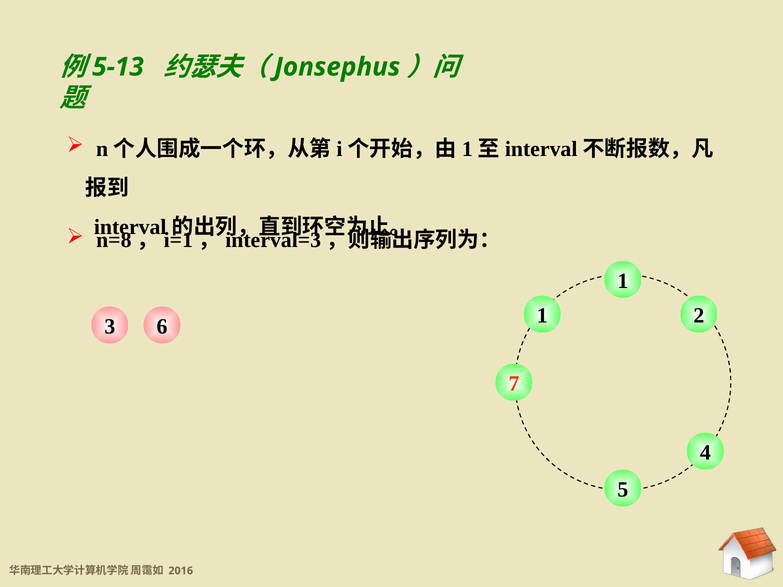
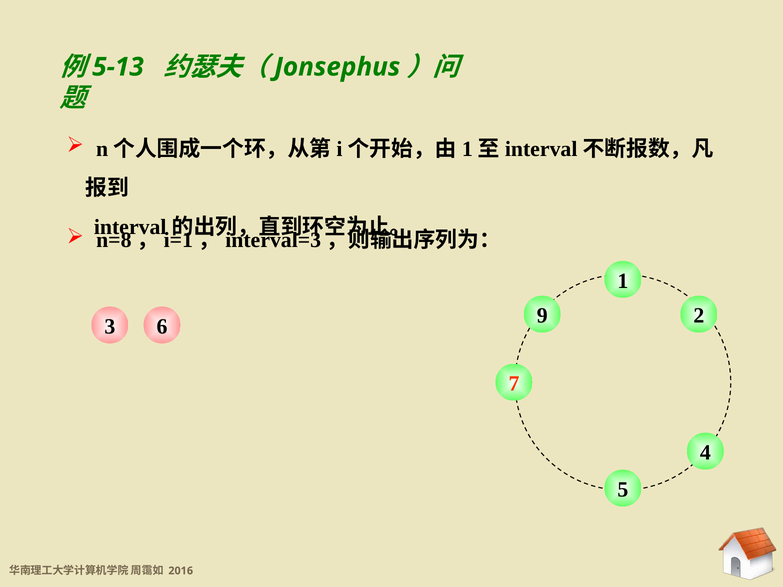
6 1: 1 -> 9 (542, 316)
